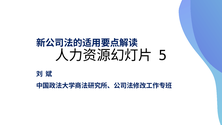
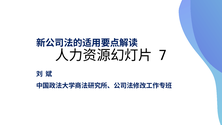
5: 5 -> 7 (163, 55)
